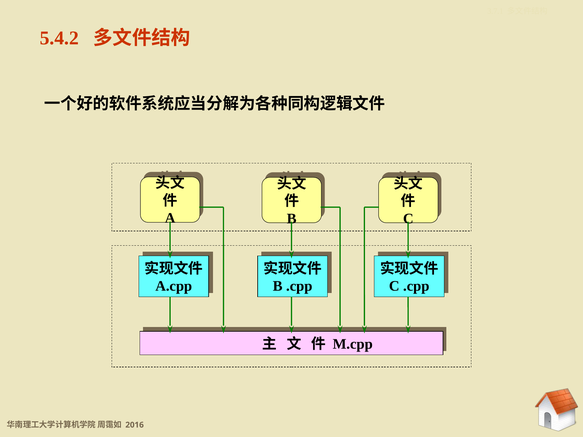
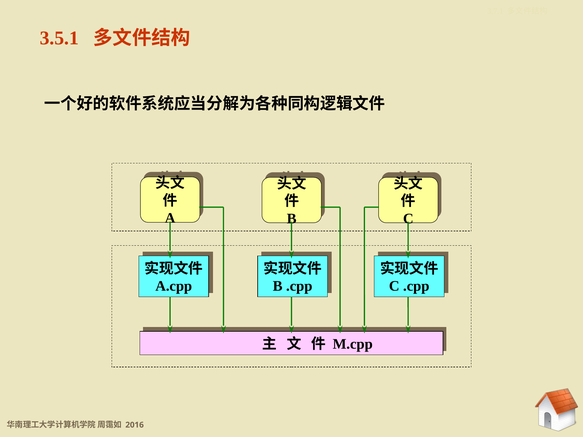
5.4.2: 5.4.2 -> 3.5.1 (59, 38)
